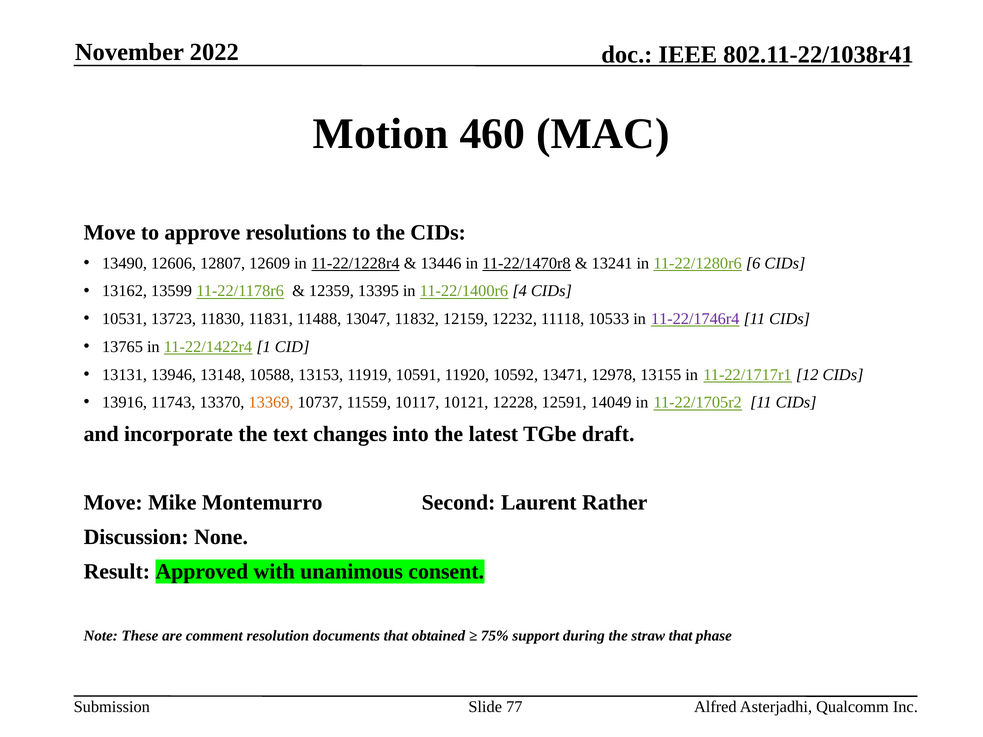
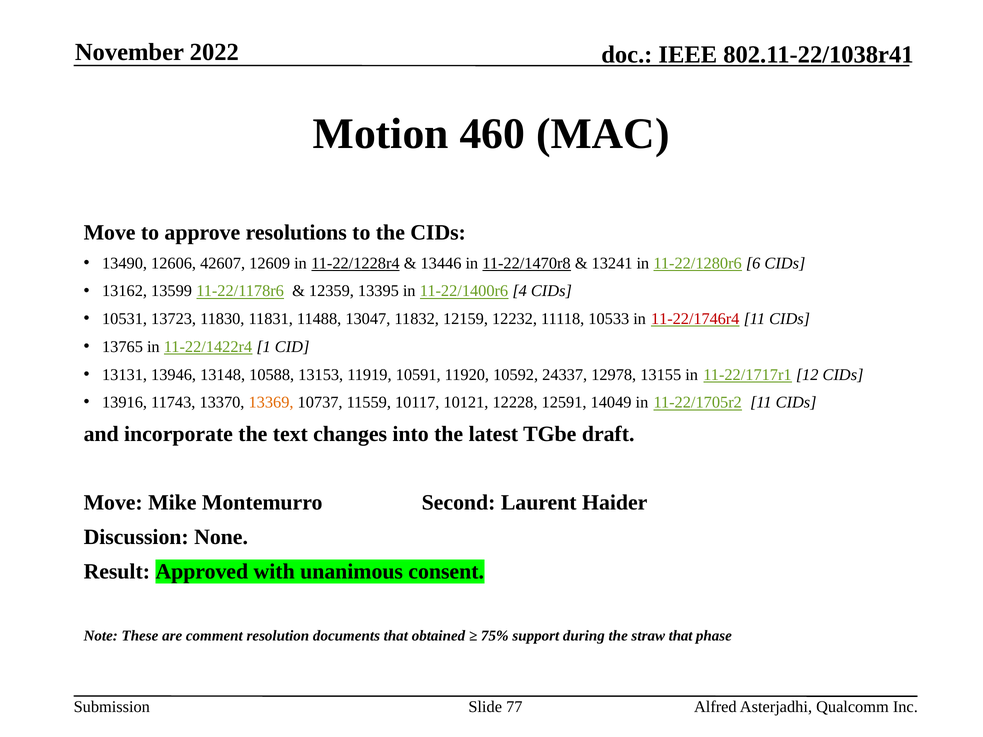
12807: 12807 -> 42607 (223, 263)
11-22/1746r4 colour: purple -> red (695, 319)
13471: 13471 -> 24337 (565, 375)
Rather: Rather -> Haider (615, 503)
